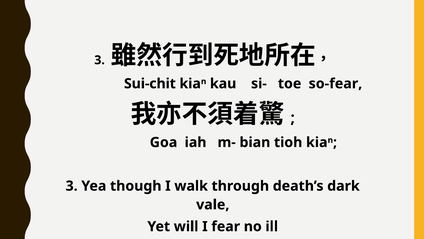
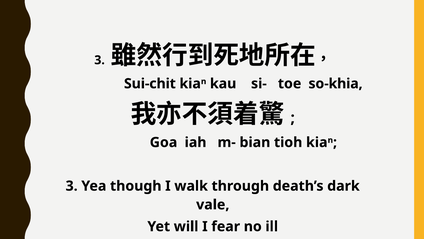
so-fear: so-fear -> so-khia (336, 83)
